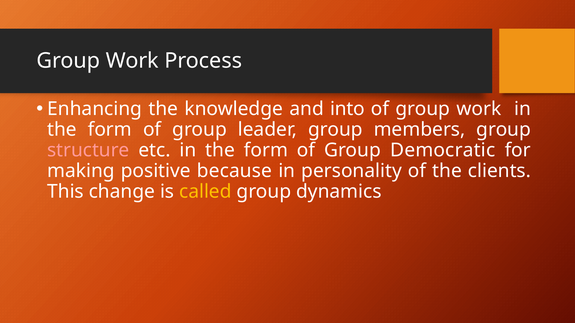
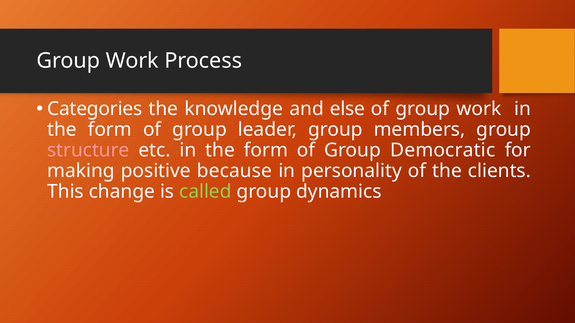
Enhancing: Enhancing -> Categories (95, 109)
into: into -> else (347, 109)
called colour: yellow -> light green (205, 192)
